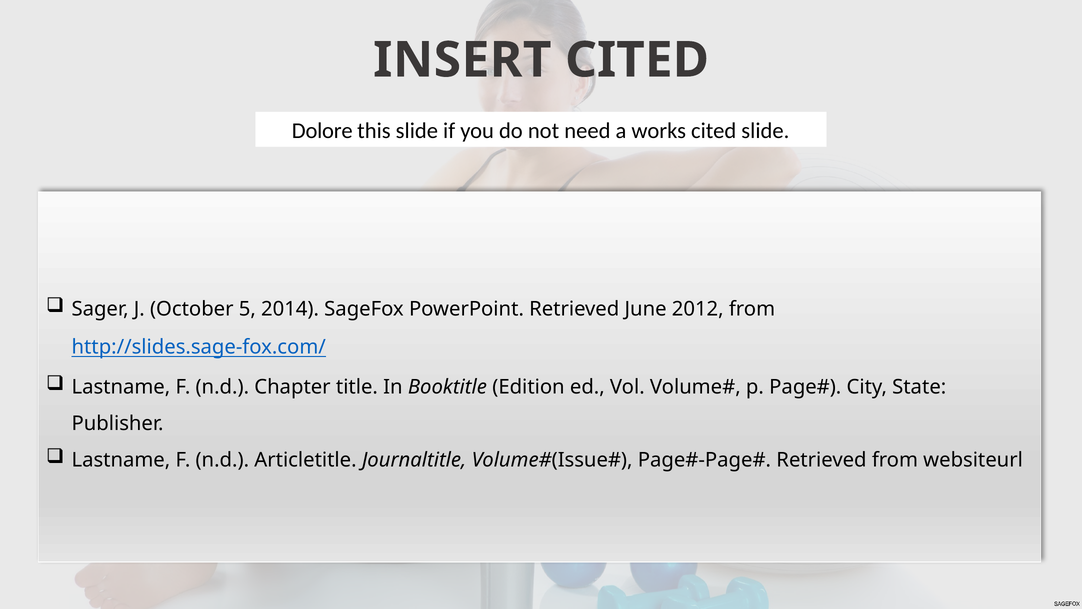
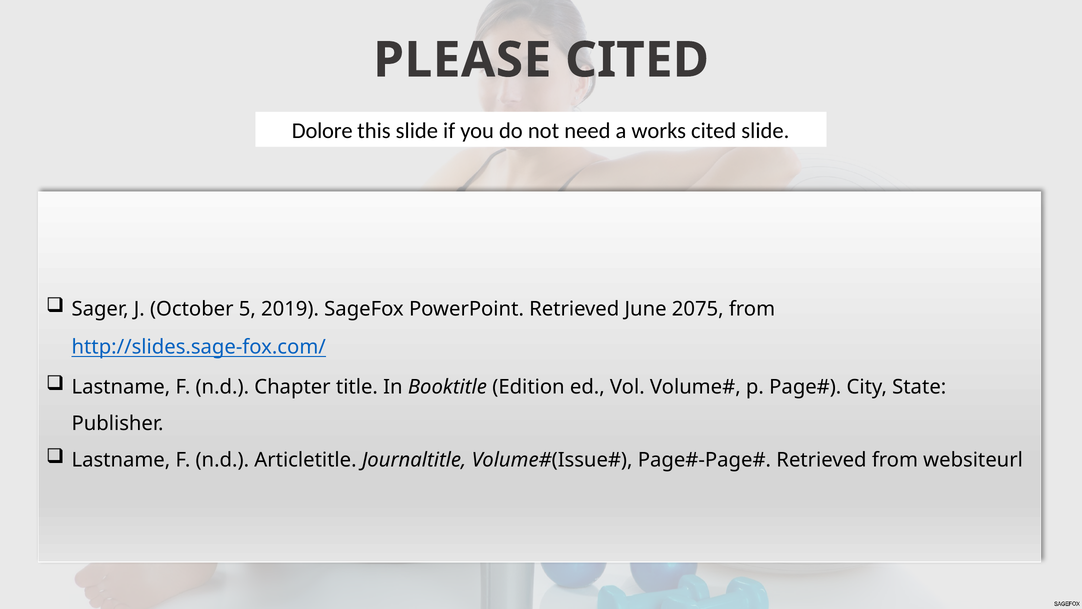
INSERT: INSERT -> PLEASE (462, 60)
2014: 2014 -> 2019 (290, 309)
2012: 2012 -> 2075 (698, 309)
